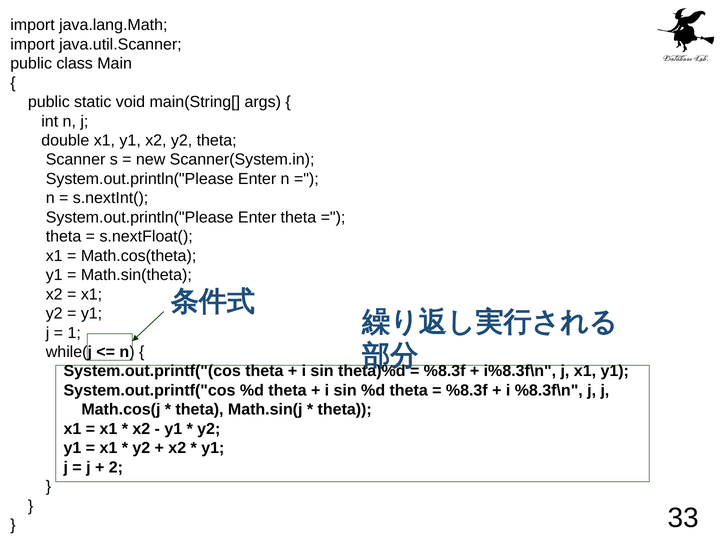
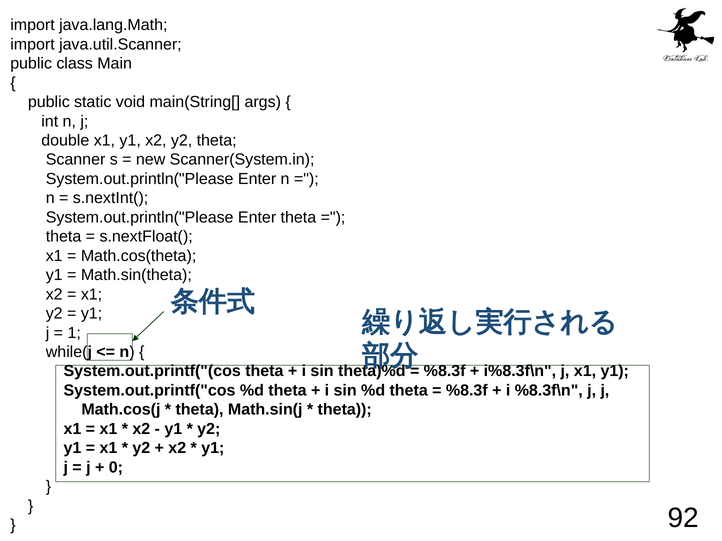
2: 2 -> 0 (116, 468)
33: 33 -> 92 (683, 518)
